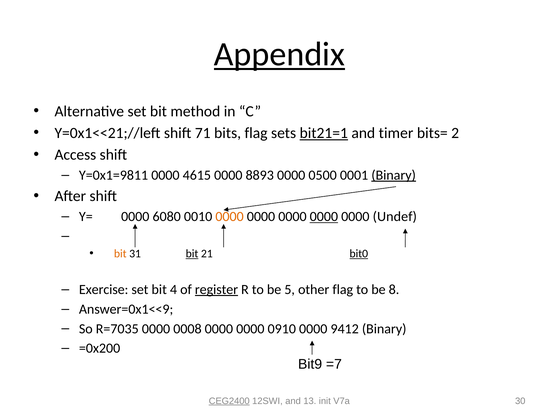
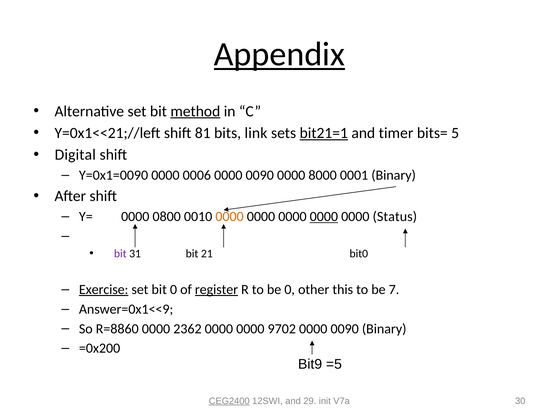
method underline: none -> present (195, 111)
71: 71 -> 81 (203, 133)
bits flag: flag -> link (256, 133)
2: 2 -> 5 (455, 133)
Access: Access -> Digital (75, 155)
Y=0x1=9811: Y=0x1=9811 -> Y=0x1=0090 (114, 175)
4615: 4615 -> 0006 (197, 175)
8893: 8893 -> 0090 (260, 175)
0500: 0500 -> 8000 (323, 175)
Binary underline: present -> none (394, 175)
6080: 6080 -> 0800 (167, 216)
Undef: Undef -> Status (395, 216)
bit colour: orange -> purple (120, 253)
bit underline: present -> none (192, 253)
bit0 underline: present -> none (359, 253)
Exercise underline: none -> present (104, 289)
bit 4: 4 -> 0 (174, 289)
be 5: 5 -> 0 (290, 289)
other flag: flag -> this (343, 289)
8: 8 -> 7 (394, 289)
R=7035: R=7035 -> R=8860 (117, 328)
0008: 0008 -> 2362 (187, 328)
0910: 0910 -> 9702 (282, 328)
9412: 9412 -> 0090 (345, 328)
=7: =7 -> =5 (334, 364)
13: 13 -> 29 (310, 400)
